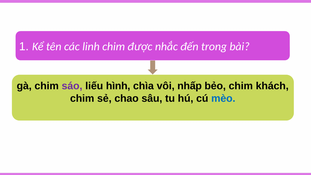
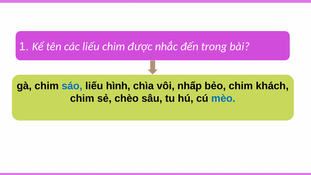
các linh: linh -> liếu (91, 47)
sáo colour: purple -> blue (72, 86)
chao: chao -> chèo (127, 98)
